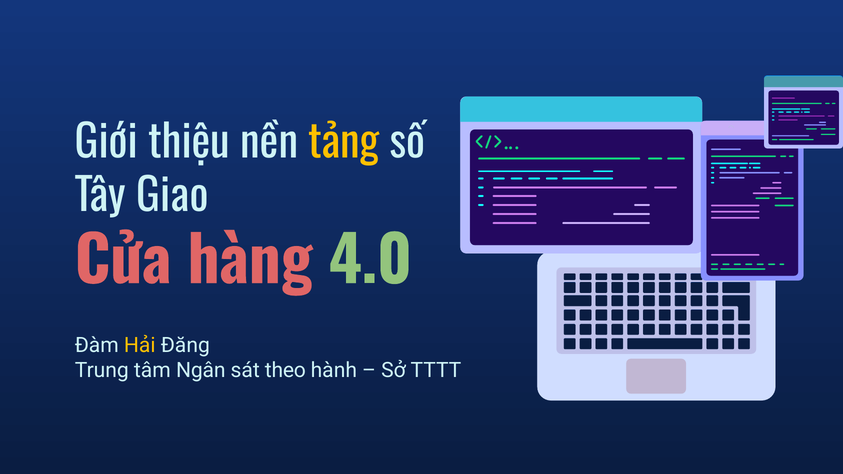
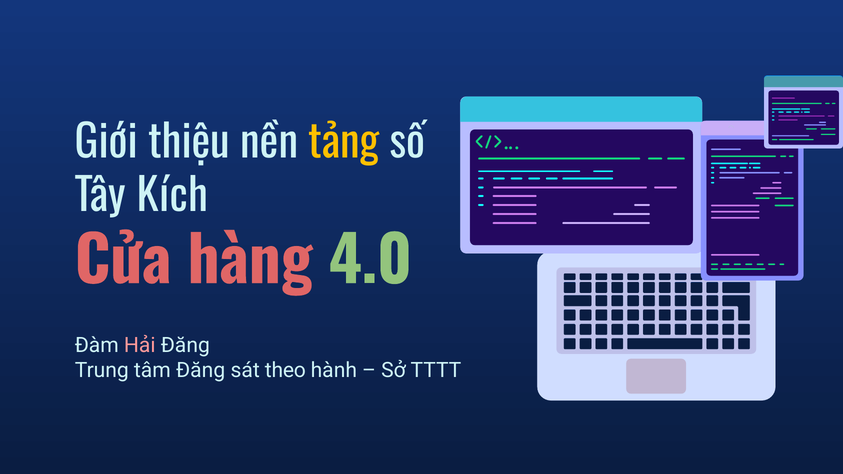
Giao: Giao -> Kích (172, 196)
Hải colour: yellow -> pink (140, 345)
tâm Ngân: Ngân -> Đăng (201, 371)
